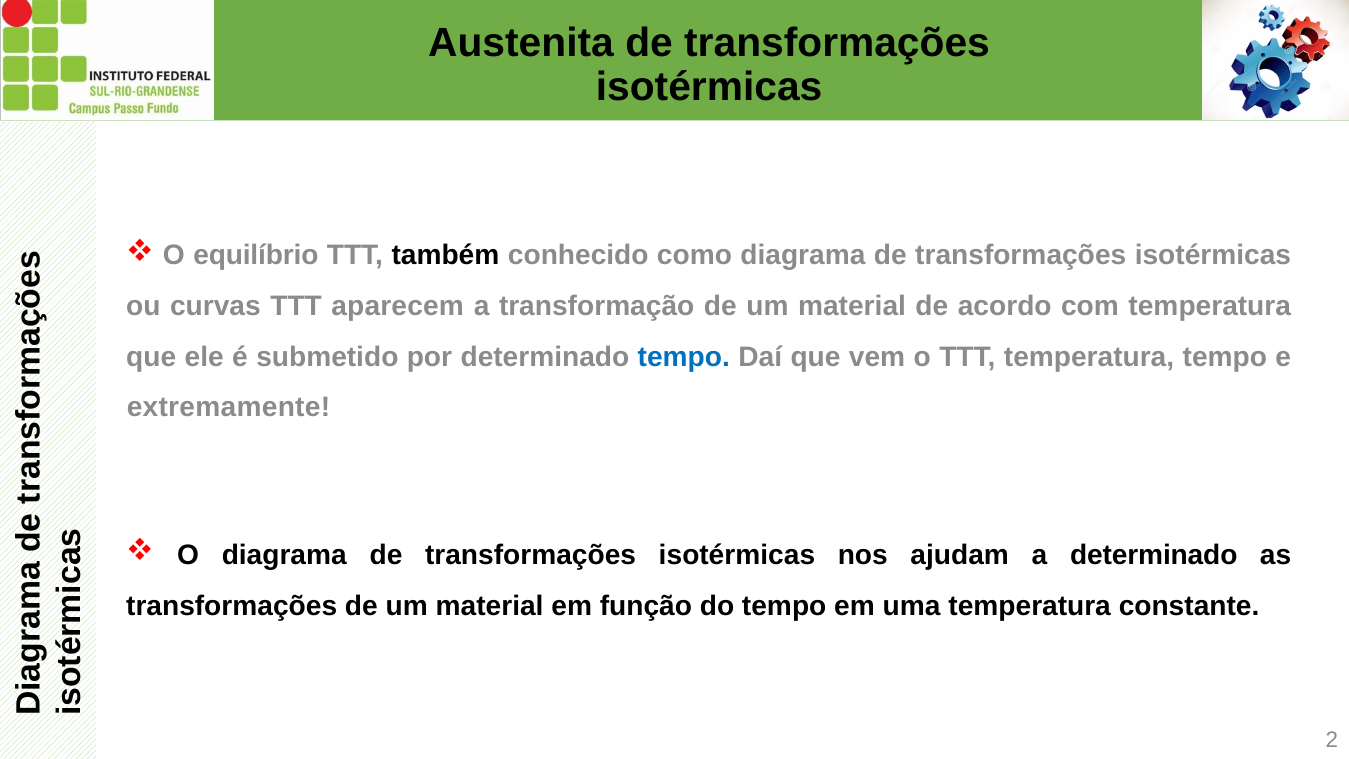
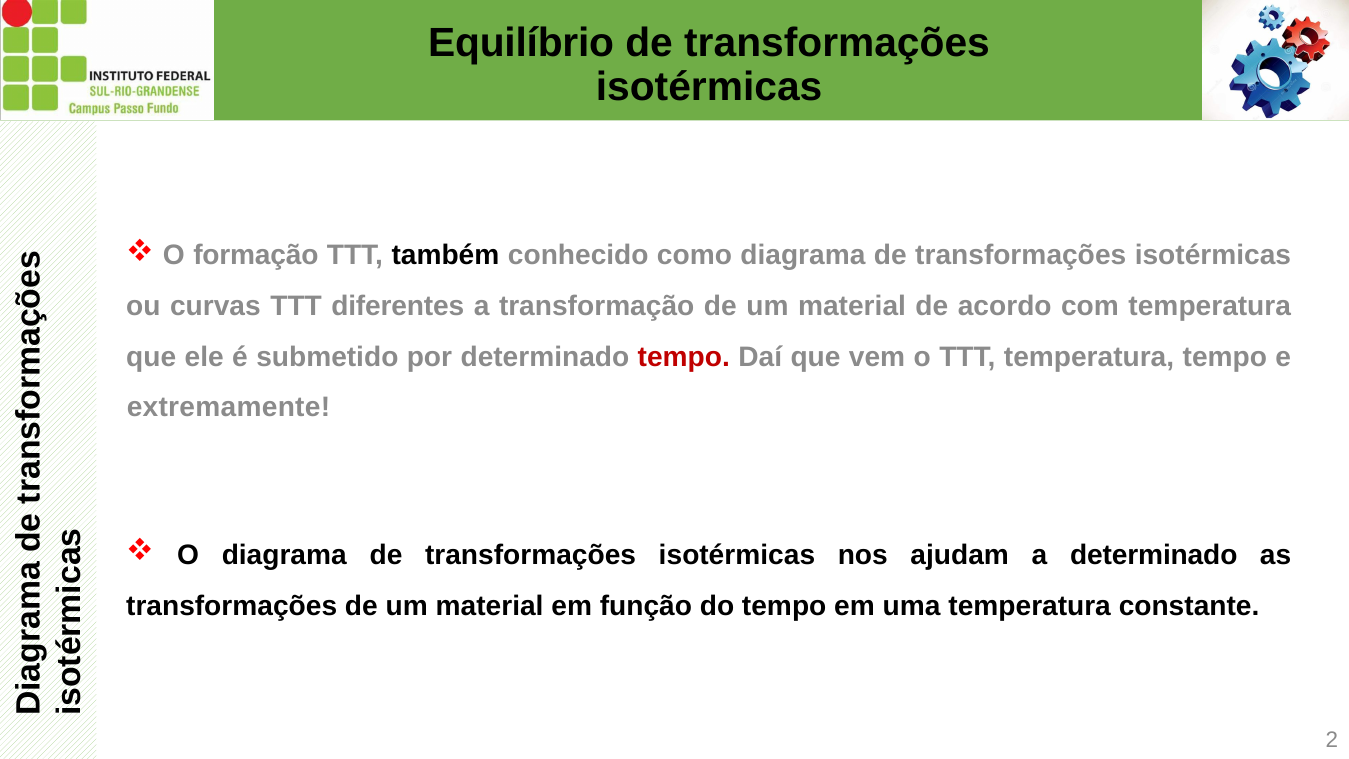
Austenita: Austenita -> Equilíbrio (521, 43)
equilíbrio: equilíbrio -> formação (256, 256)
aparecem: aparecem -> diferentes (398, 306)
tempo colour: blue -> red (684, 357)
